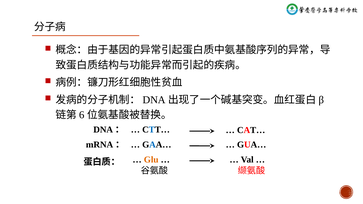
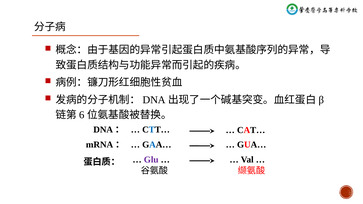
Glu colour: orange -> purple (151, 160)
